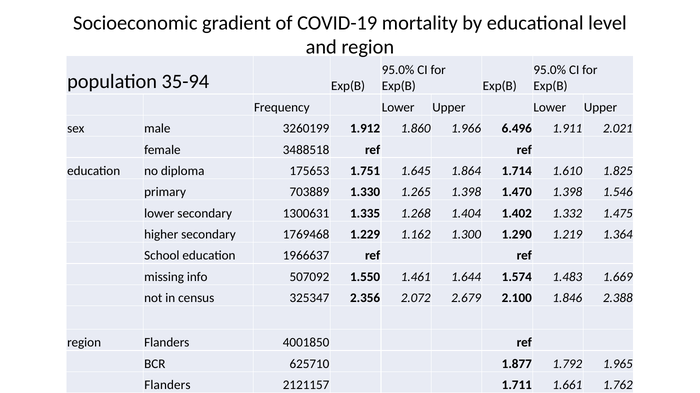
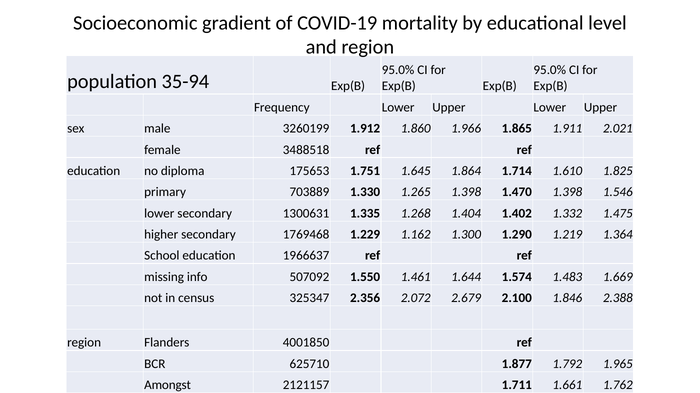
6.496: 6.496 -> 1.865 (517, 129)
Flanders: Flanders -> Amongst (168, 386)
